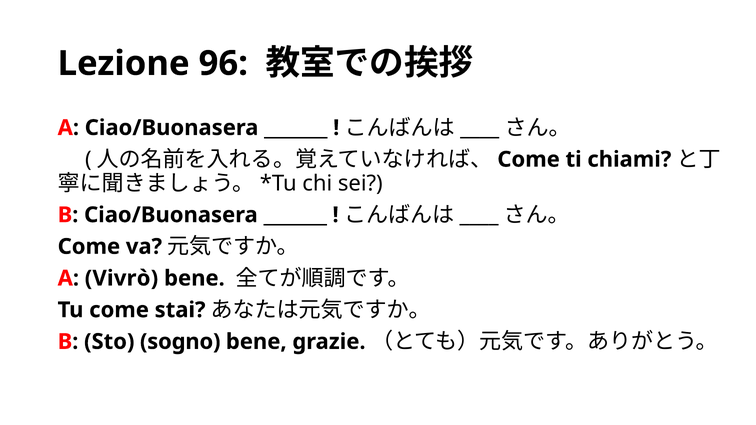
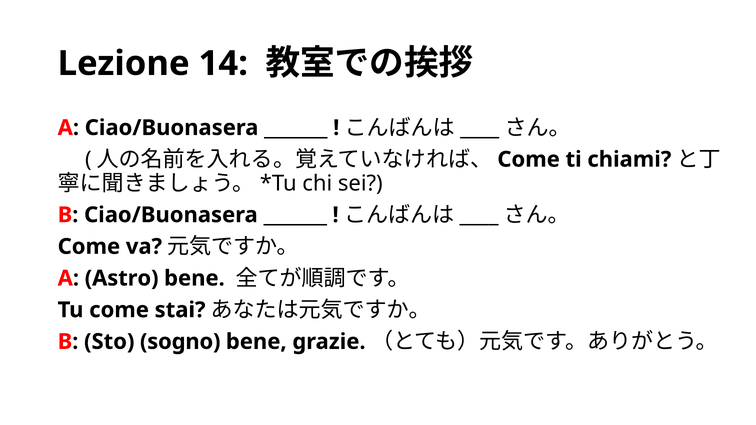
96: 96 -> 14 (223, 64)
Vivrò: Vivrò -> Astro (122, 278)
